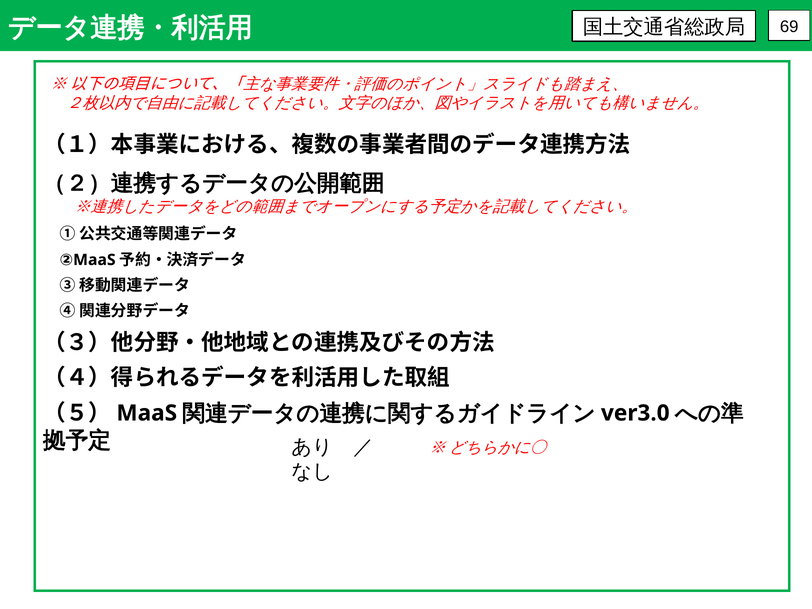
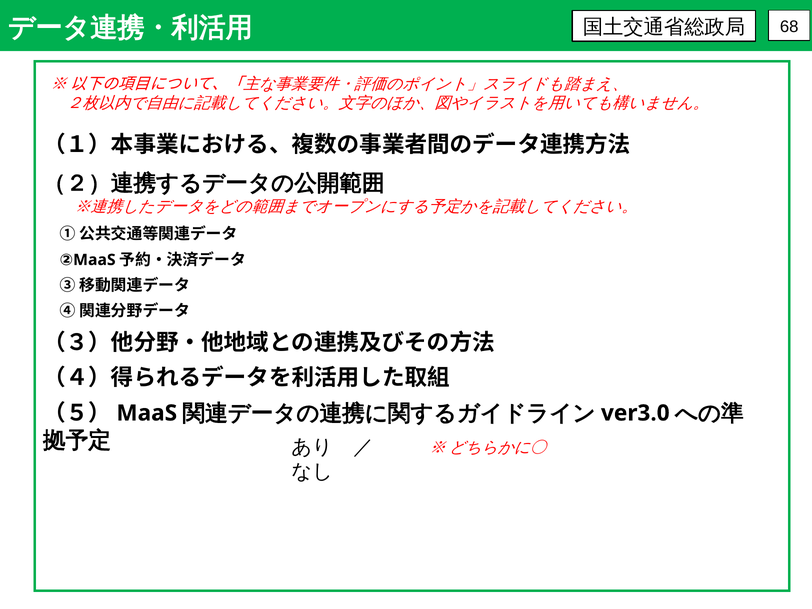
69: 69 -> 68 (789, 27)
